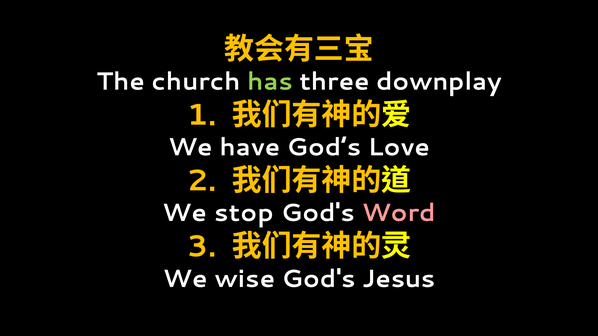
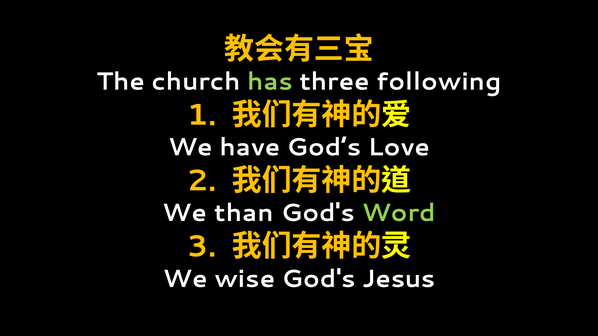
downplay: downplay -> following (439, 82)
stop: stop -> than (244, 213)
Word colour: pink -> light green (399, 213)
